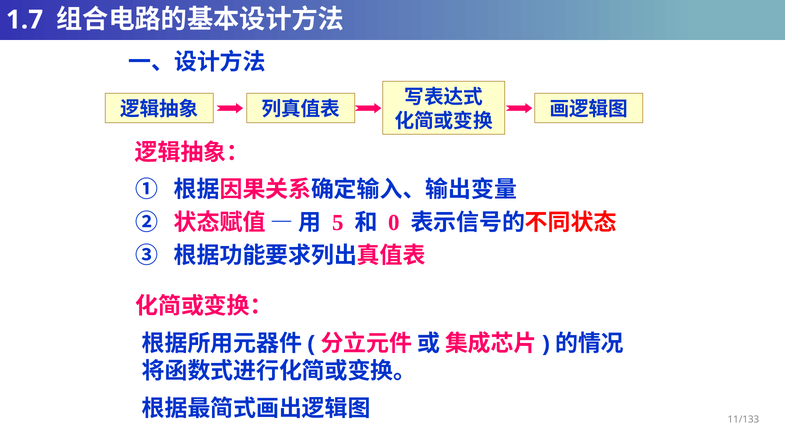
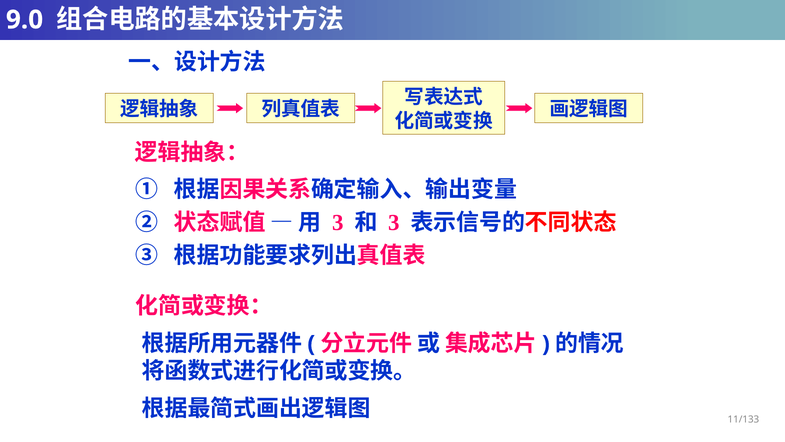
1.7: 1.7 -> 9.0 (25, 20)
5: 5 -> 3 (338, 223)
0: 0 -> 3 (394, 223)
